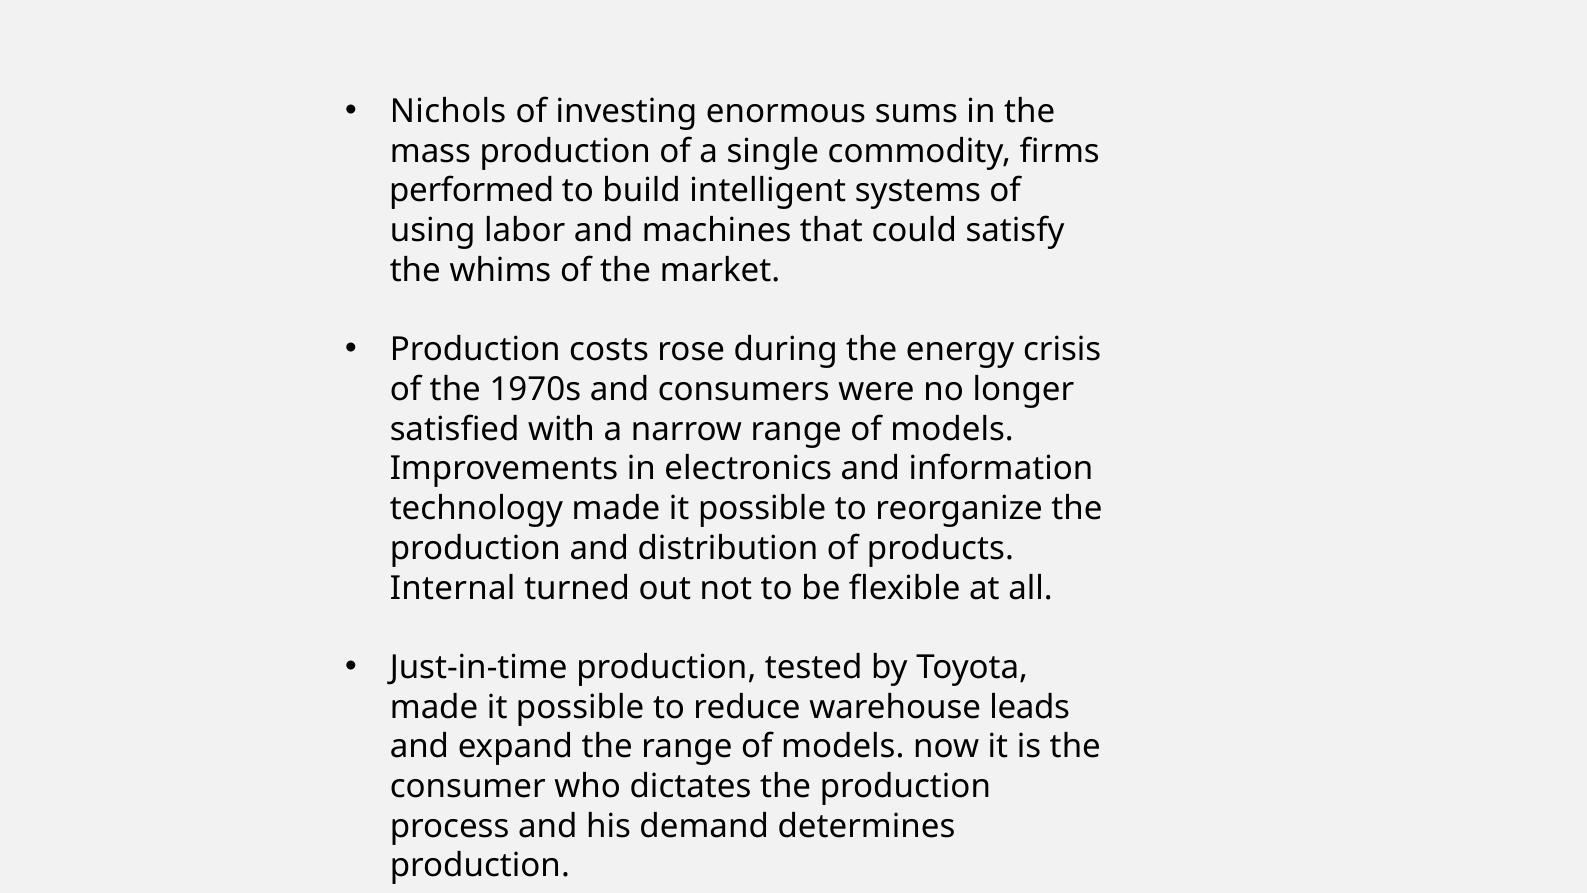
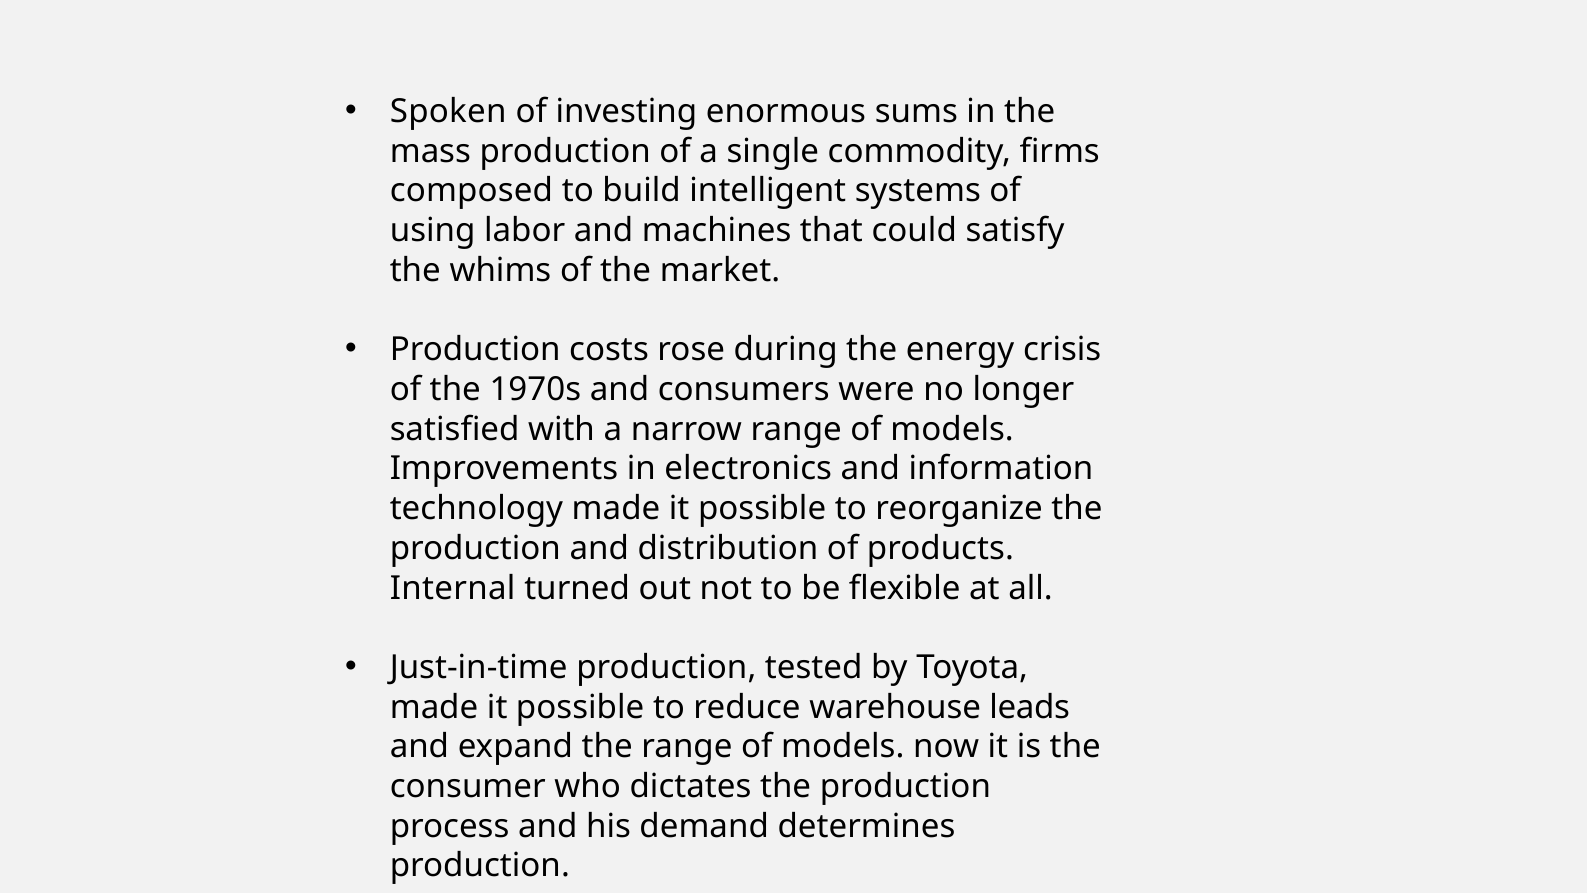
Nichols: Nichols -> Spoken (448, 112)
performed: performed -> composed (471, 191)
